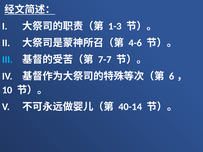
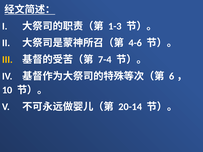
III colour: light blue -> yellow (7, 60)
7-7: 7-7 -> 7-4 (105, 60)
40-14: 40-14 -> 20-14 (130, 107)
